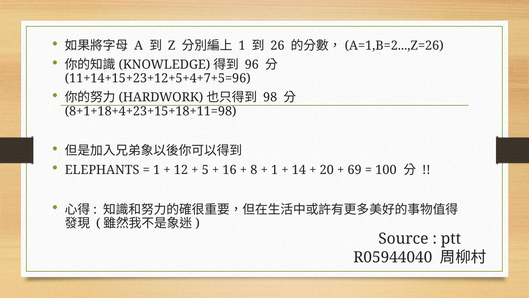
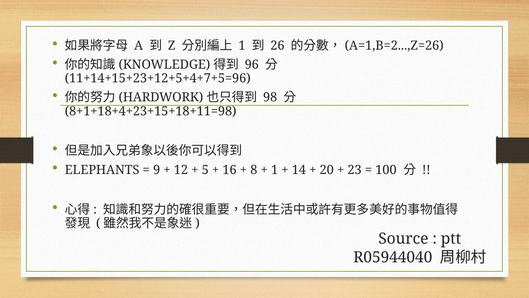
1: 1 -> 9 (157, 170)
69: 69 -> 23 (355, 170)
